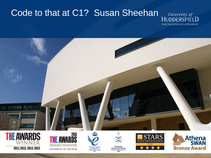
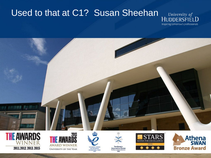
Code: Code -> Used (22, 13)
